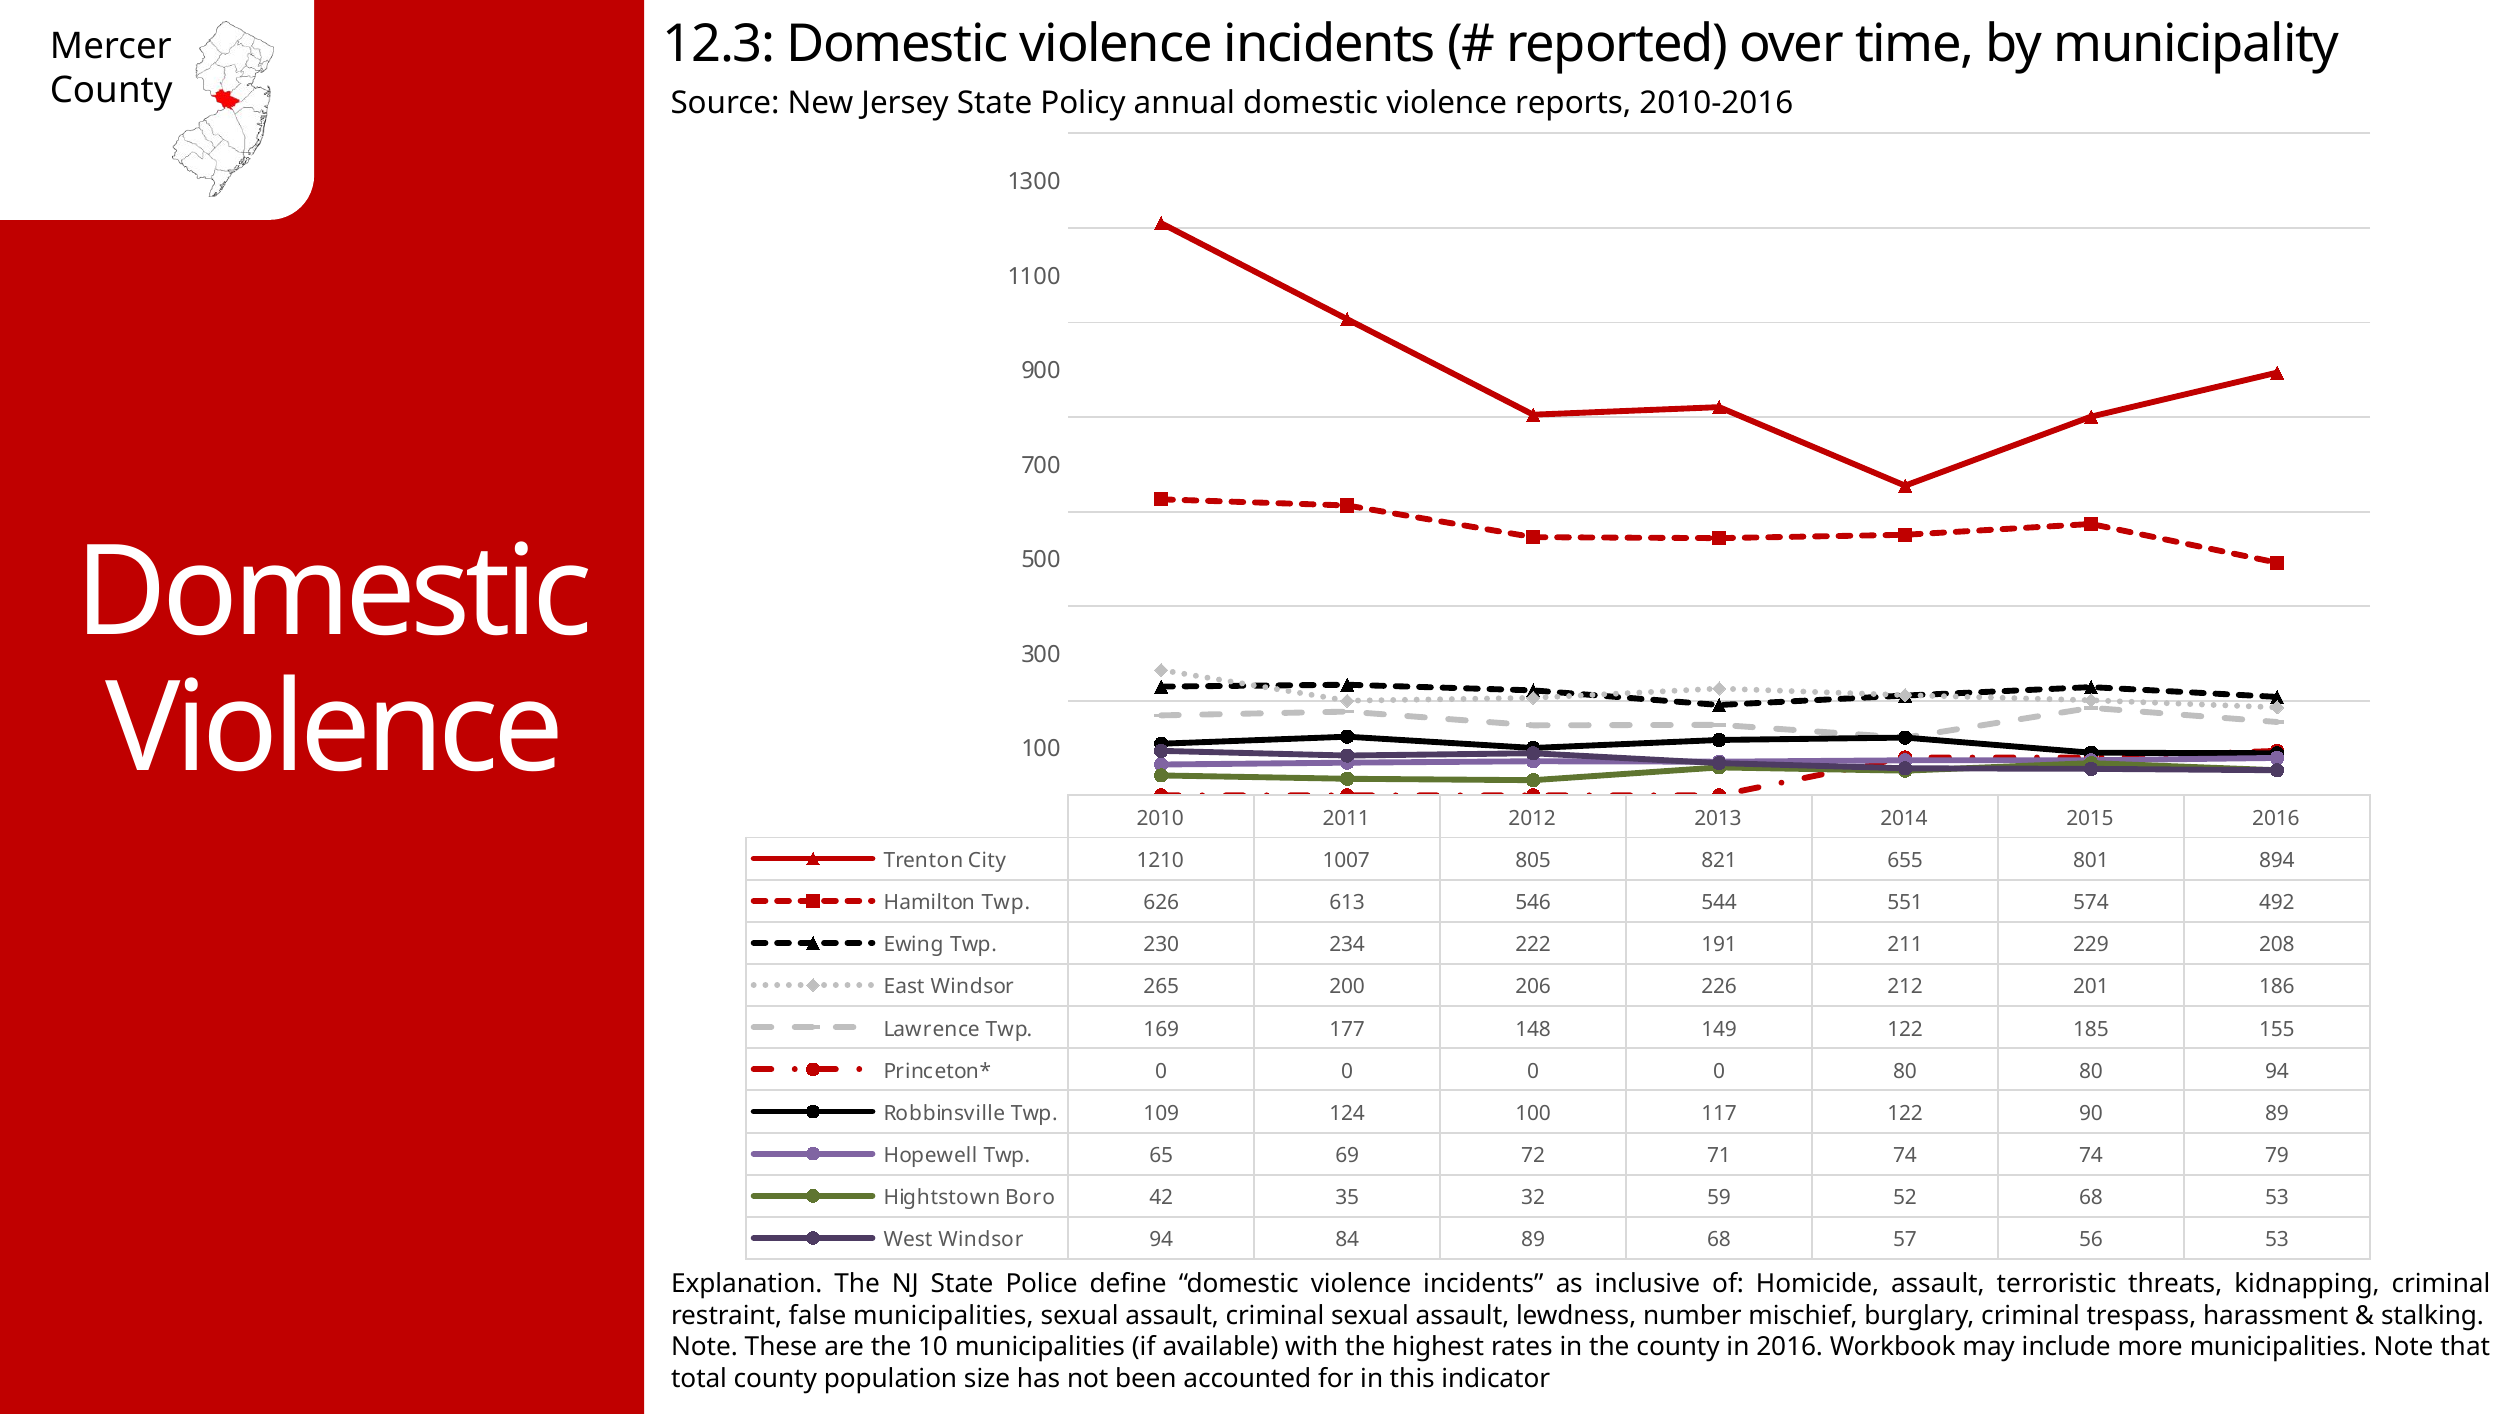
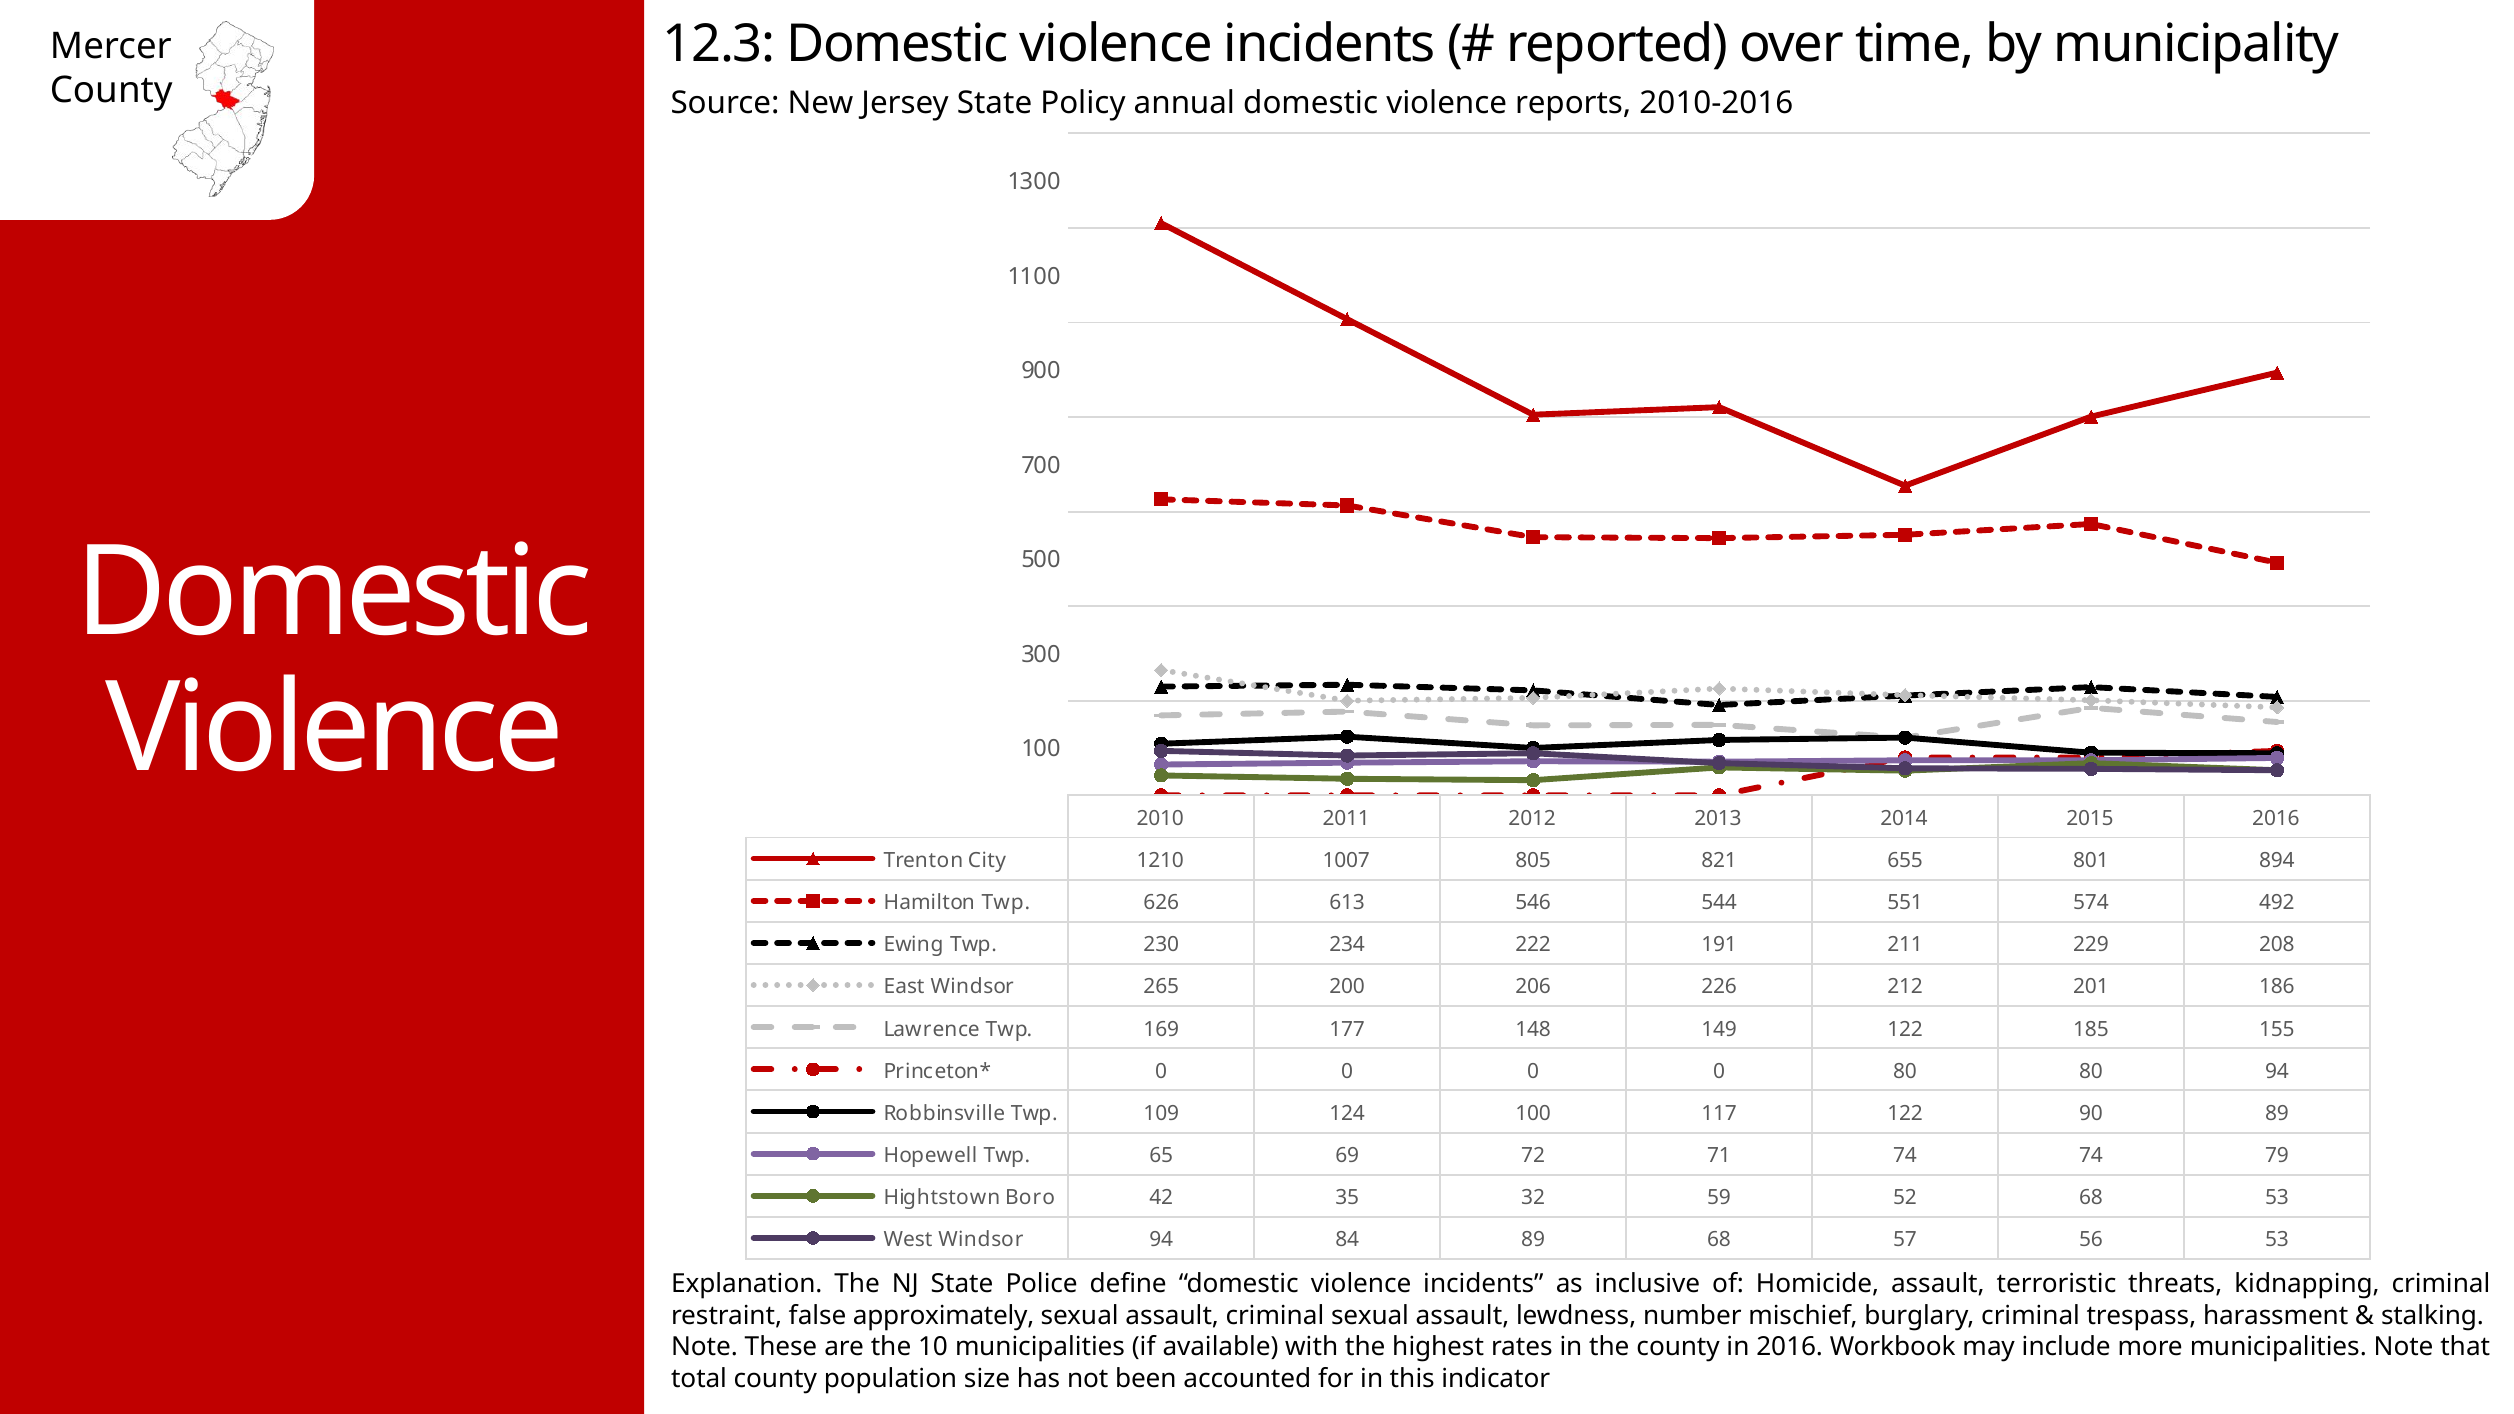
false municipalities: municipalities -> approximately (944, 1316)
